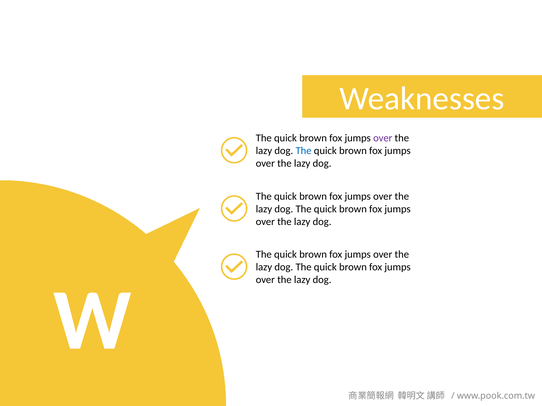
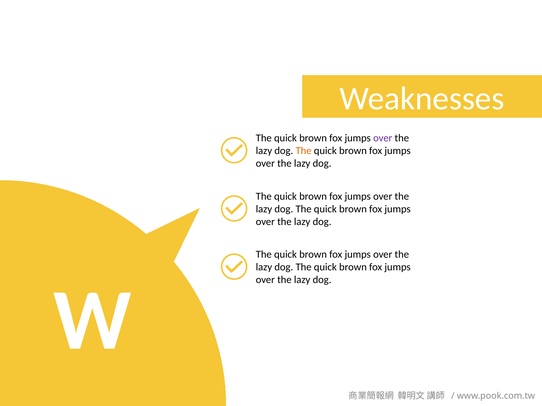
The colour: blue -> orange (304, 151)
